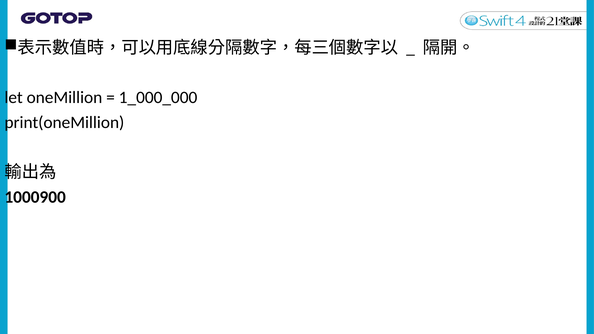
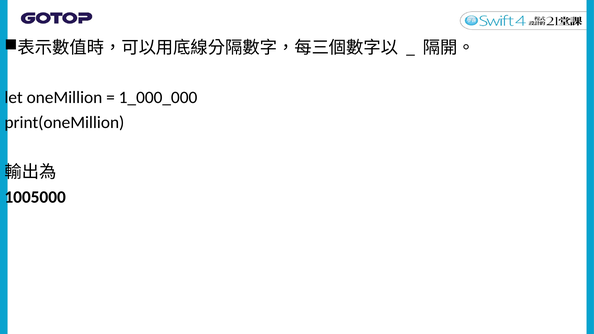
1000900: 1000900 -> 1005000 (35, 197)
